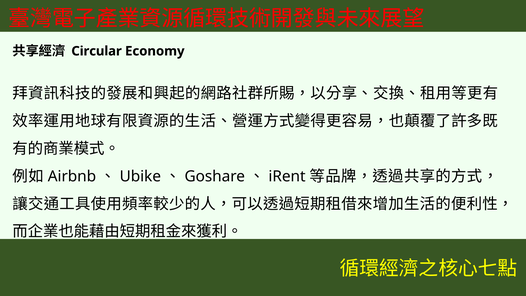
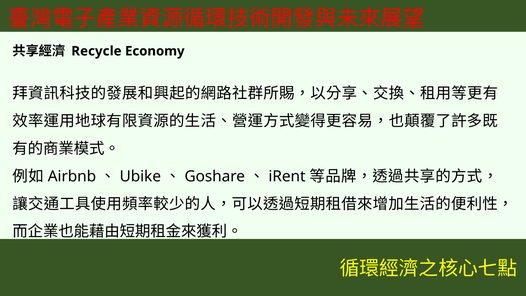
Circular: Circular -> Recycle (96, 51)
